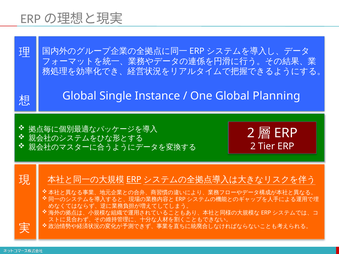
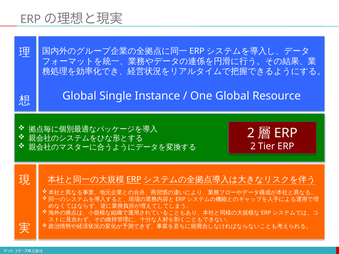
Planning: Planning -> Resource (277, 96)
